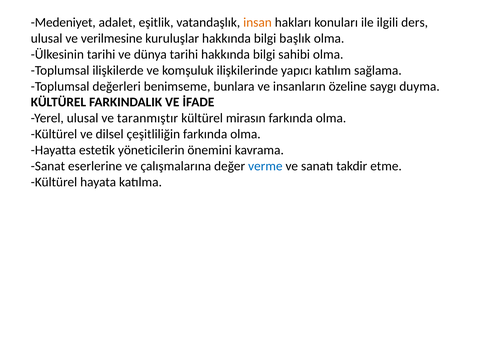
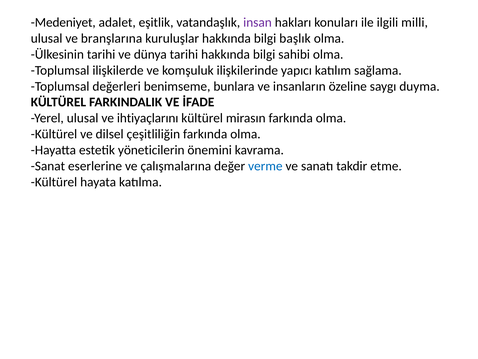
insan colour: orange -> purple (257, 22)
ders: ders -> milli (415, 22)
verilmesine: verilmesine -> branşlarına (112, 38)
taranmıştır: taranmıştır -> ihtiyaçlarını (148, 118)
